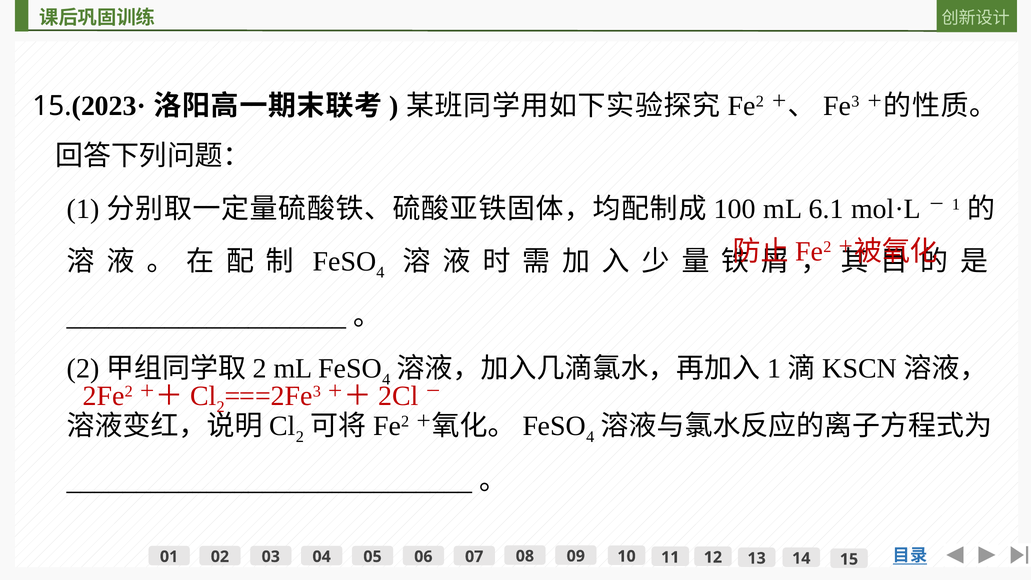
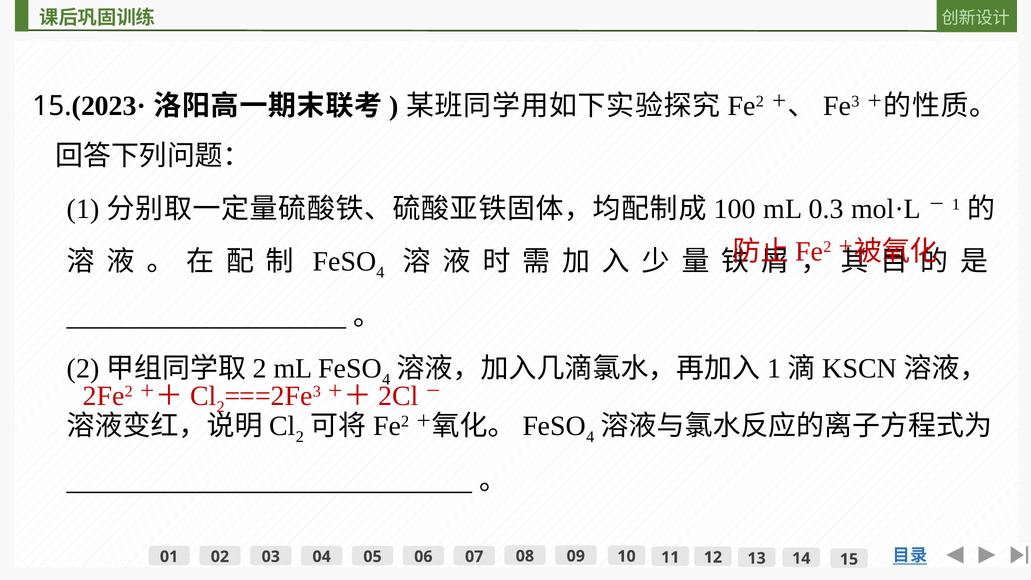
6.1: 6.1 -> 0.3 (826, 209)
